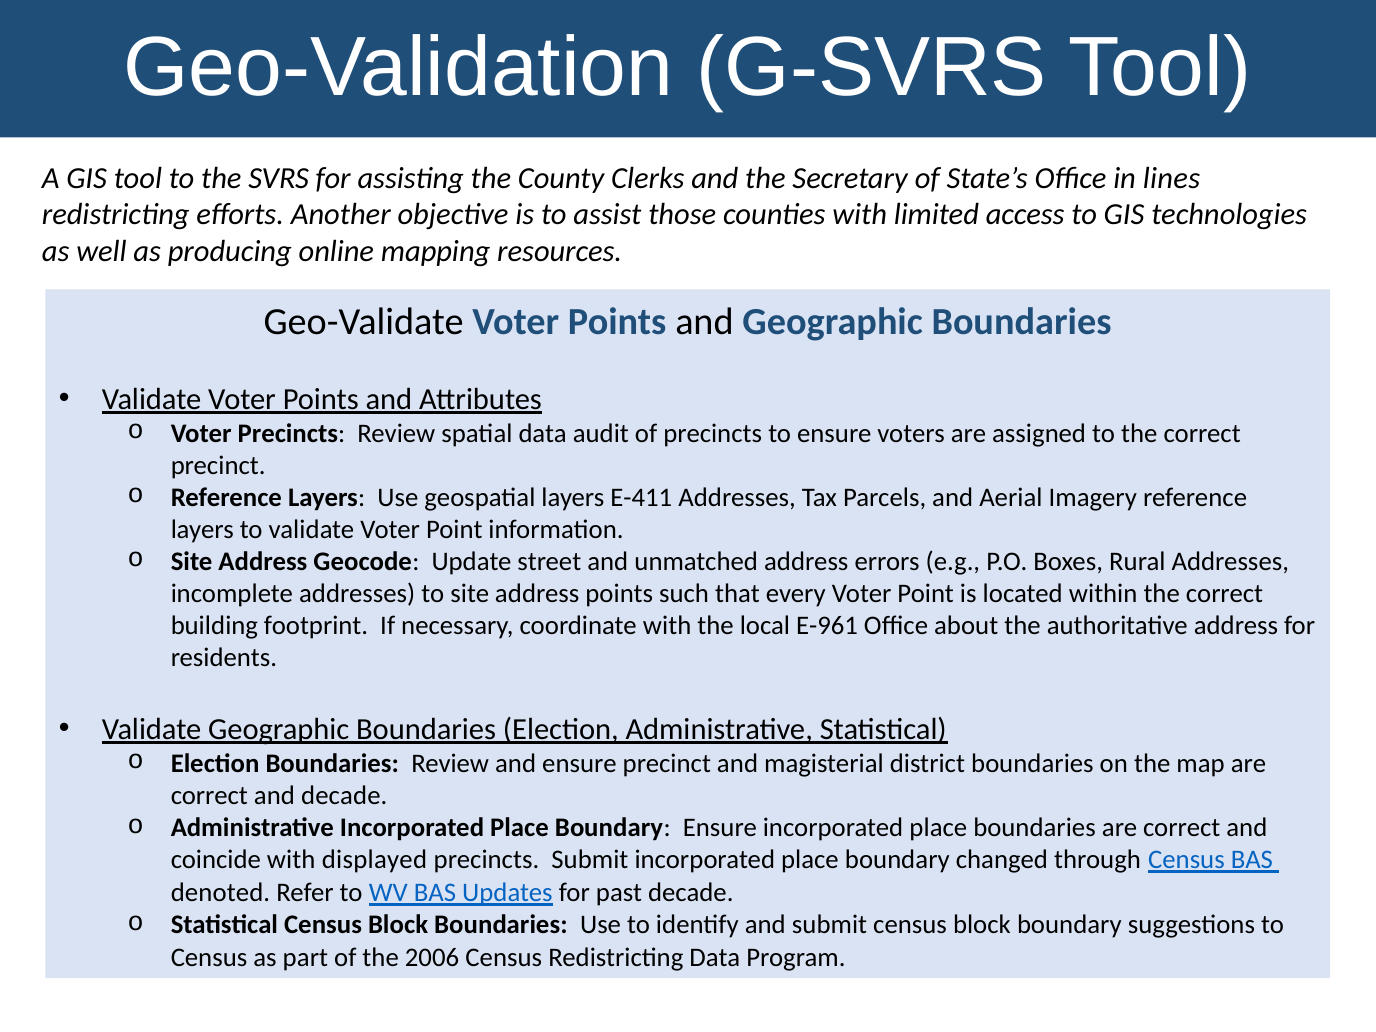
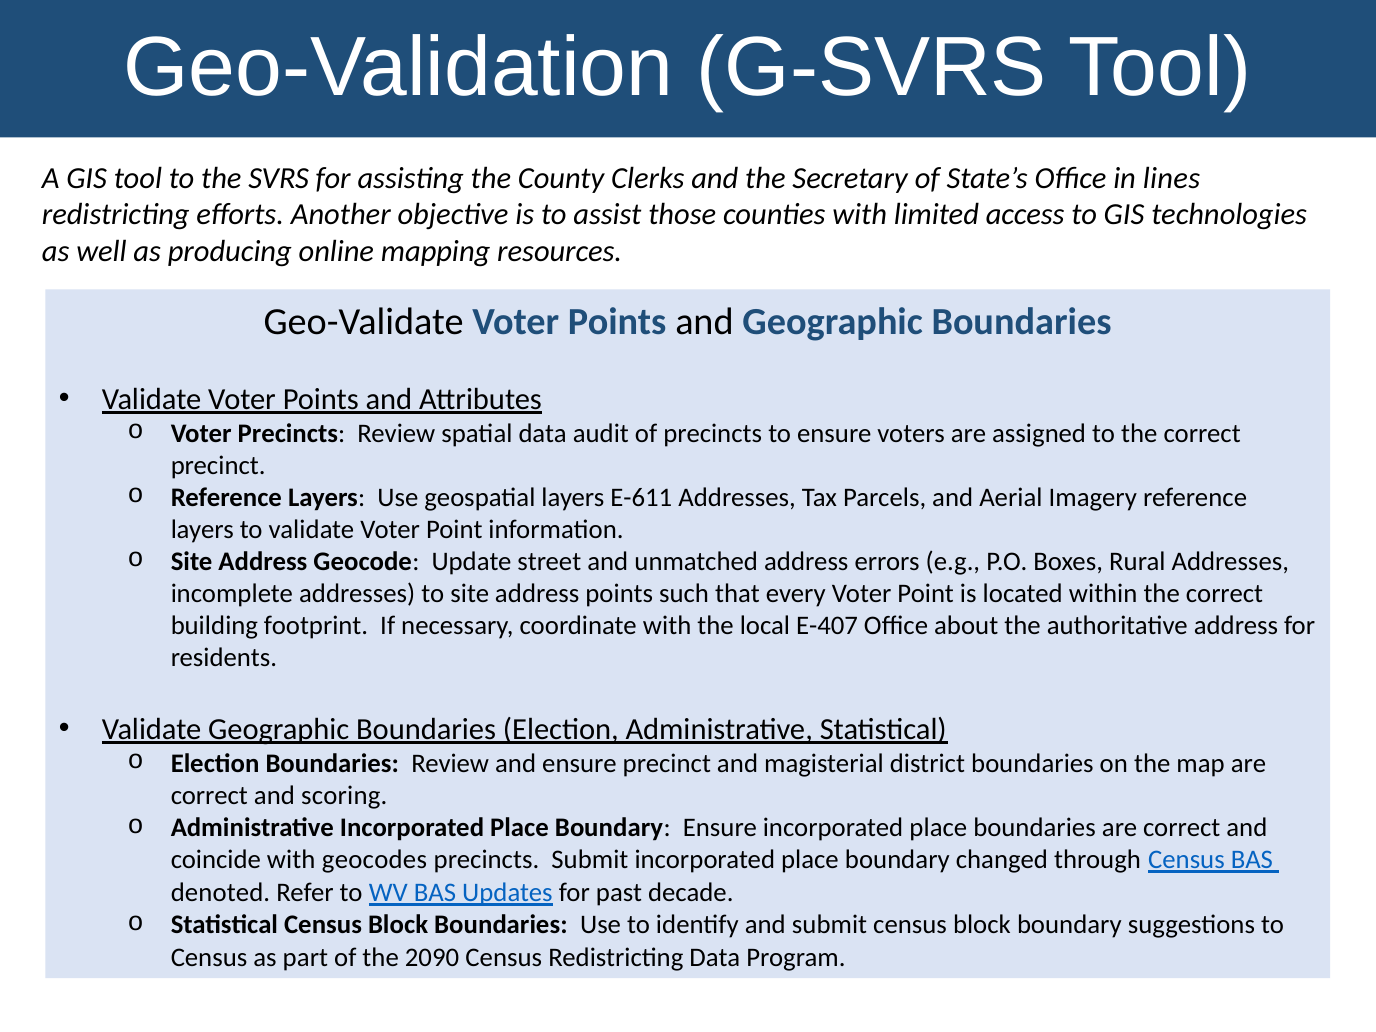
E-411: E-411 -> E-611 (641, 498)
E-961: E-961 -> E-407 (827, 626)
and decade: decade -> scoring (344, 796)
displayed: displayed -> geocodes (374, 860)
2006: 2006 -> 2090 (432, 957)
